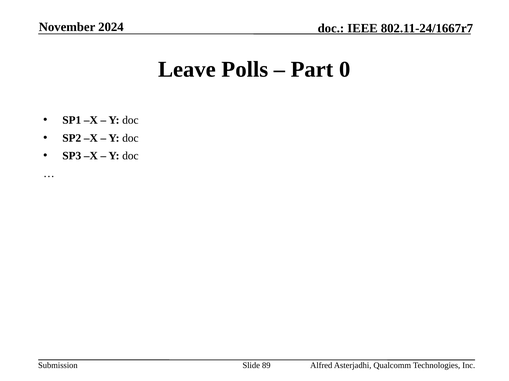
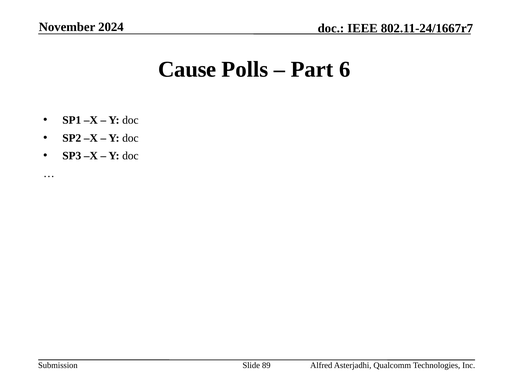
Leave: Leave -> Cause (187, 69)
0: 0 -> 6 (345, 69)
